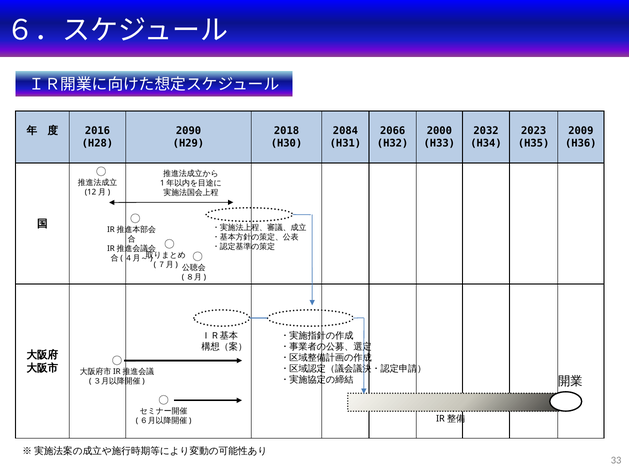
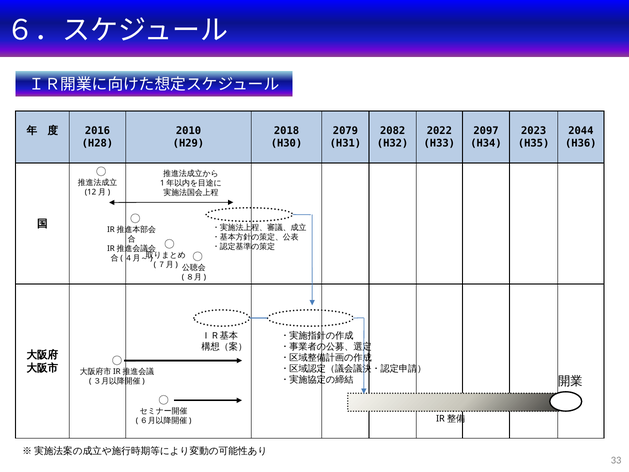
2090: 2090 -> 2010 (189, 131)
2084: 2084 -> 2079 (345, 131)
2066: 2066 -> 2082 (393, 131)
2000: 2000 -> 2022 (439, 131)
2032: 2032 -> 2097 (486, 131)
2009: 2009 -> 2044 (581, 131)
